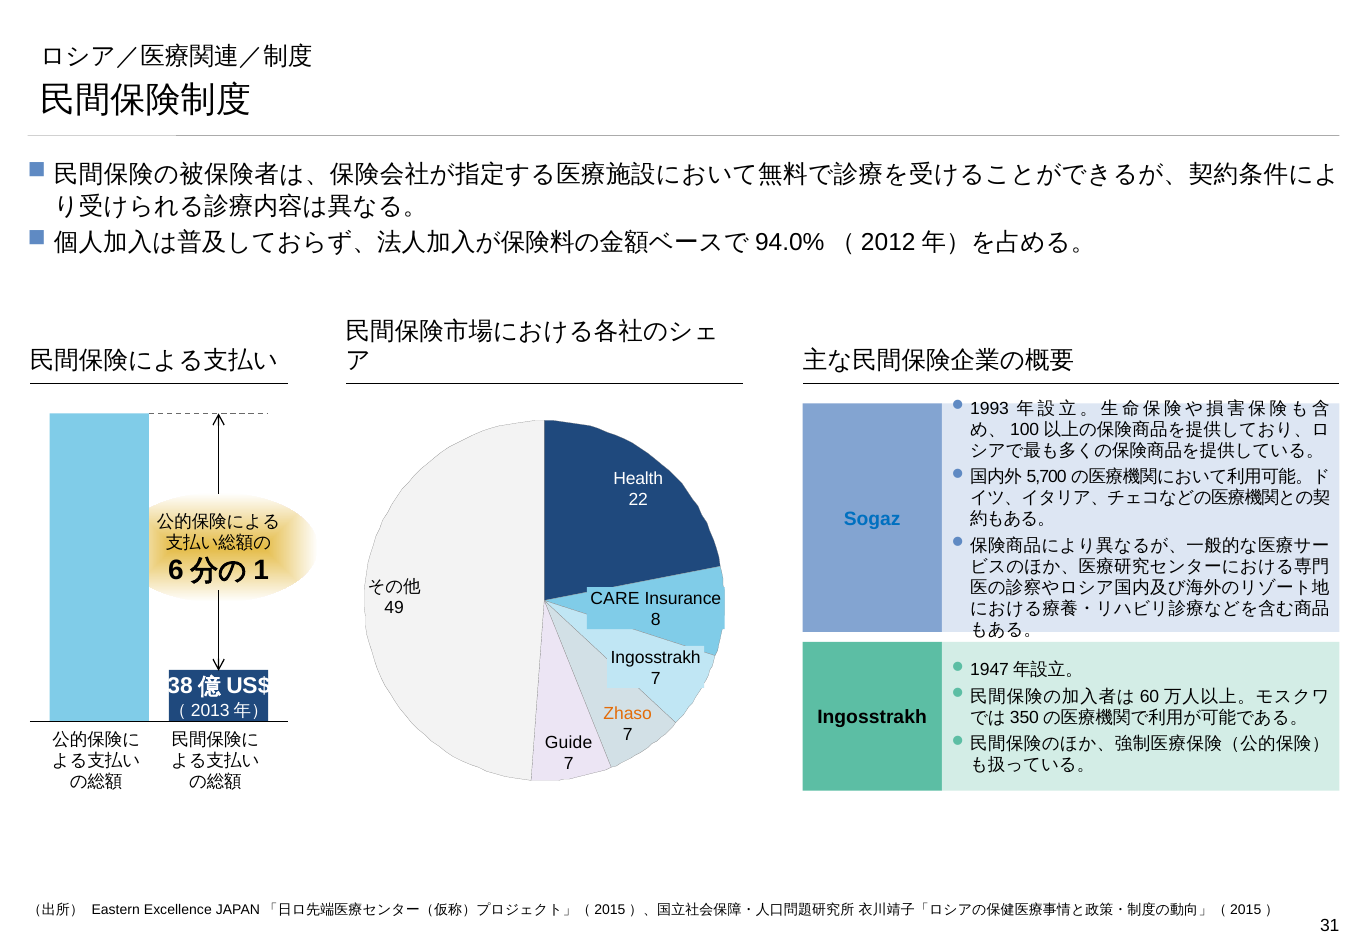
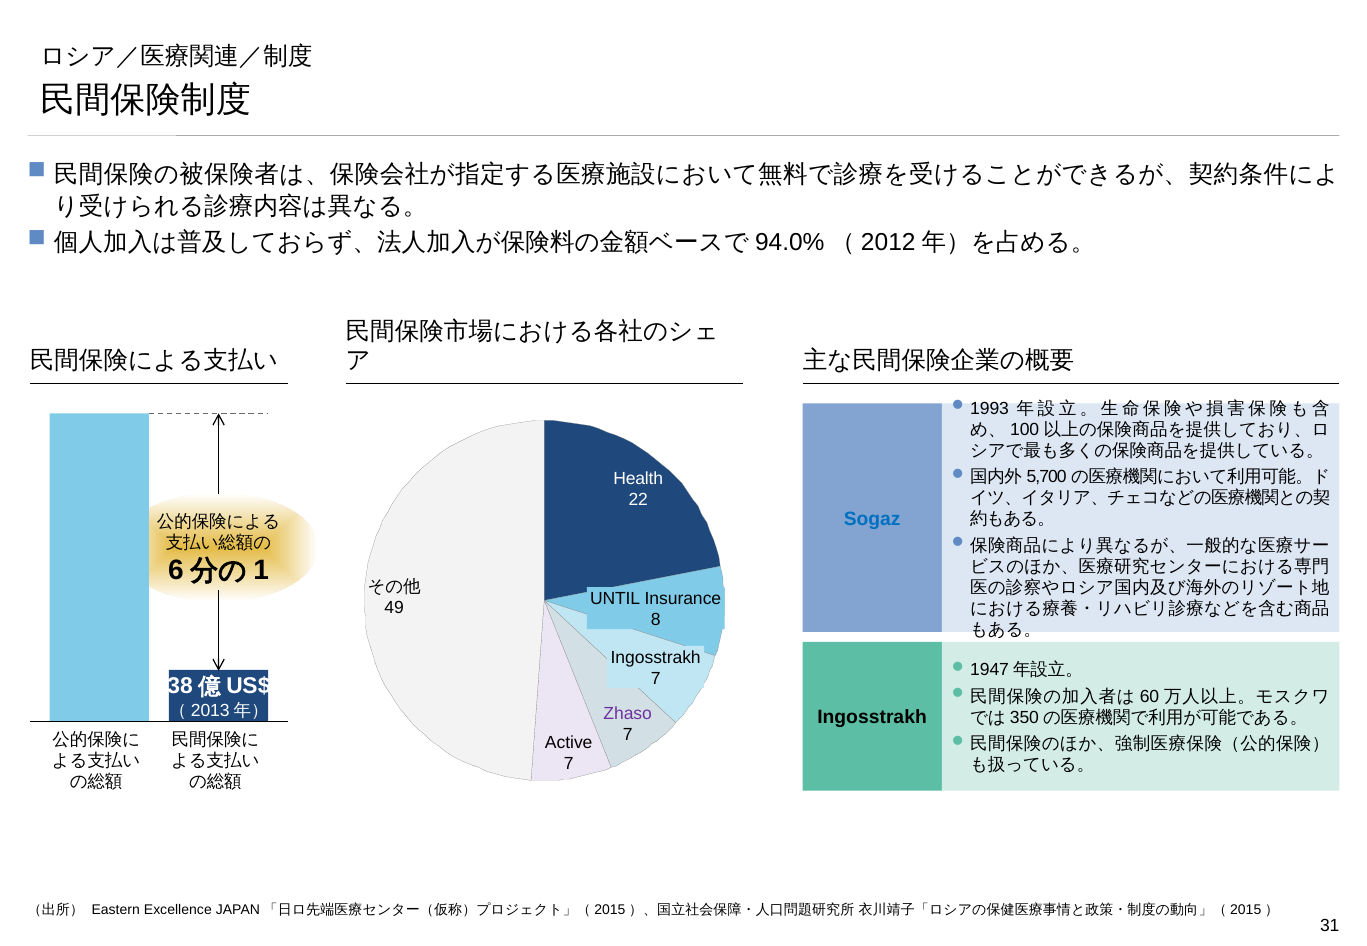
CARE: CARE -> UNTIL (615, 599)
Zhaso colour: orange -> purple (628, 714)
Guide: Guide -> Active (569, 743)
